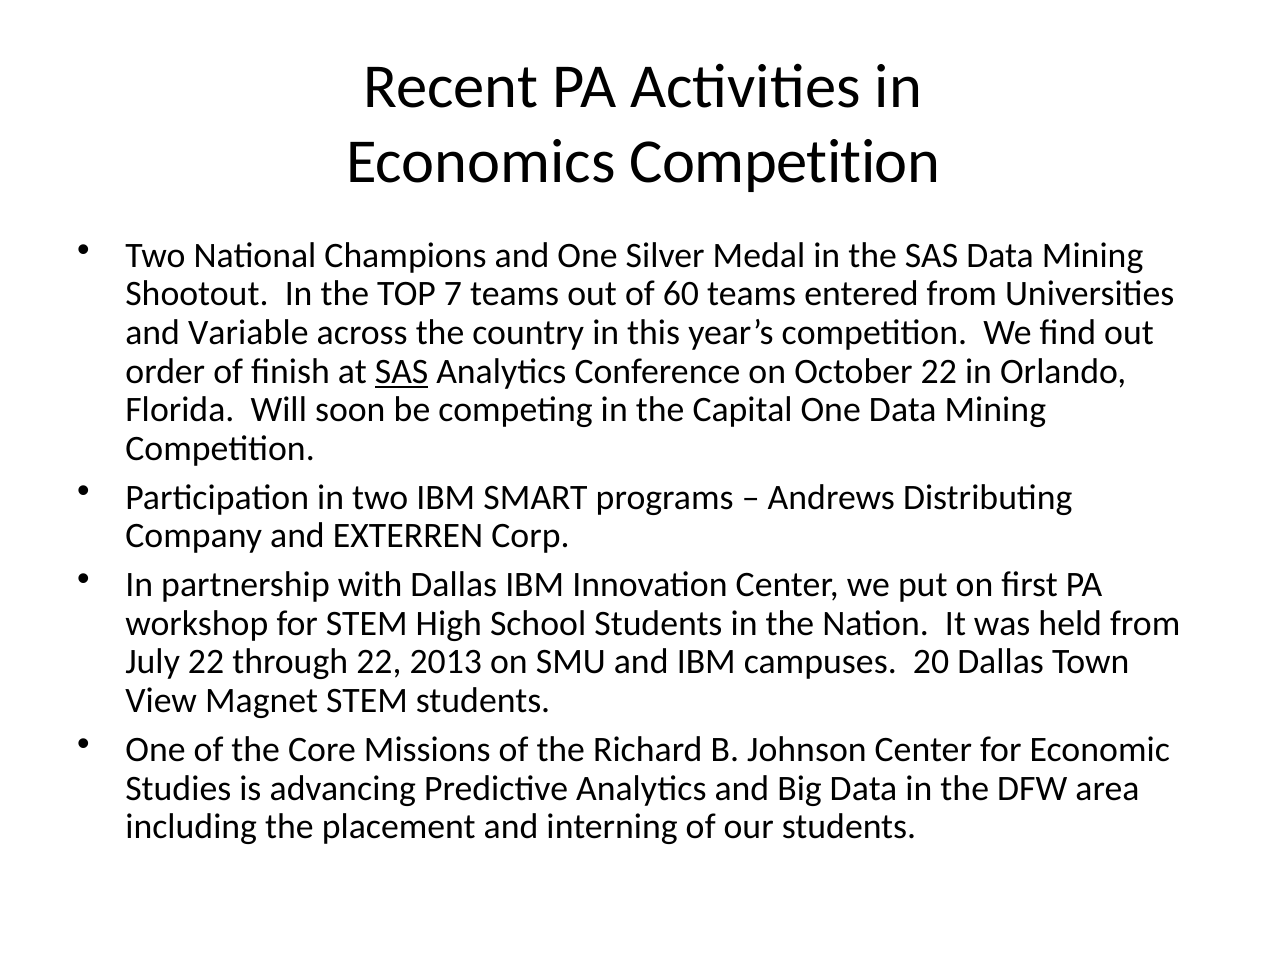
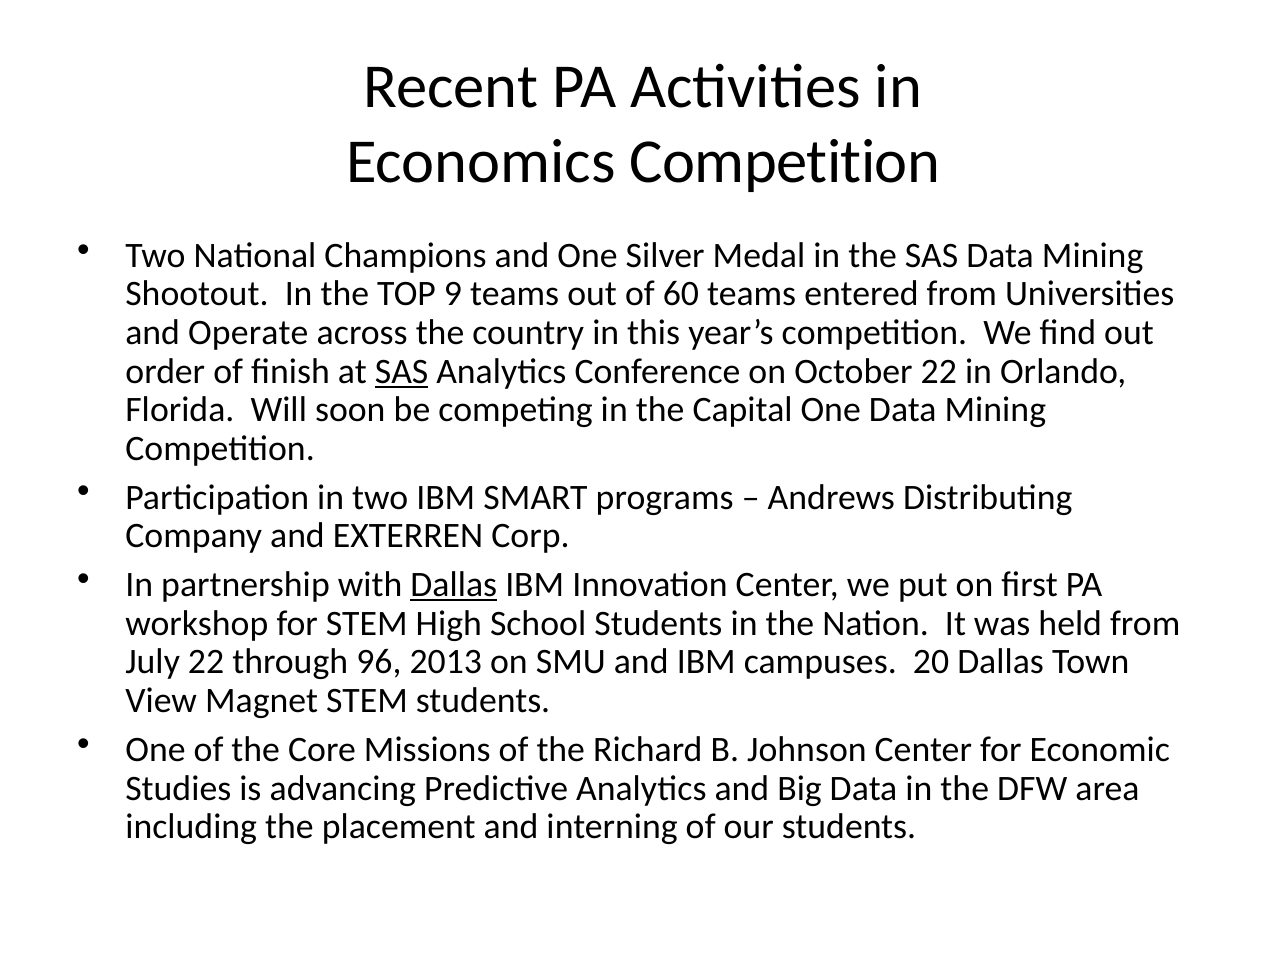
7: 7 -> 9 (453, 294)
Variable: Variable -> Operate (248, 333)
Dallas underline: none -> present (454, 585)
through 22: 22 -> 96 (379, 662)
